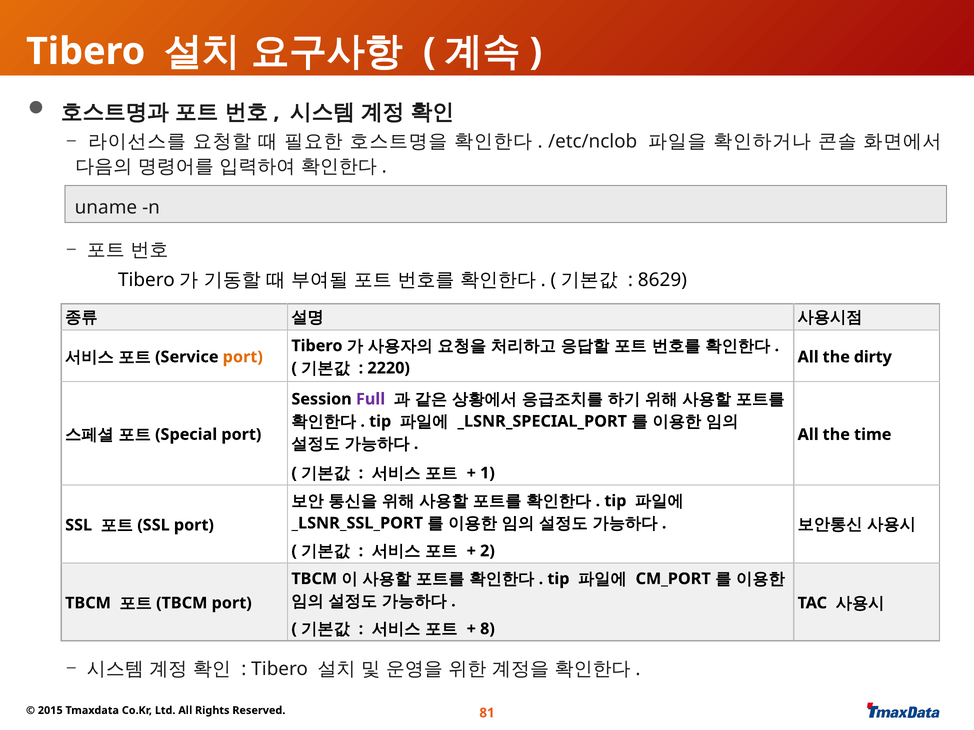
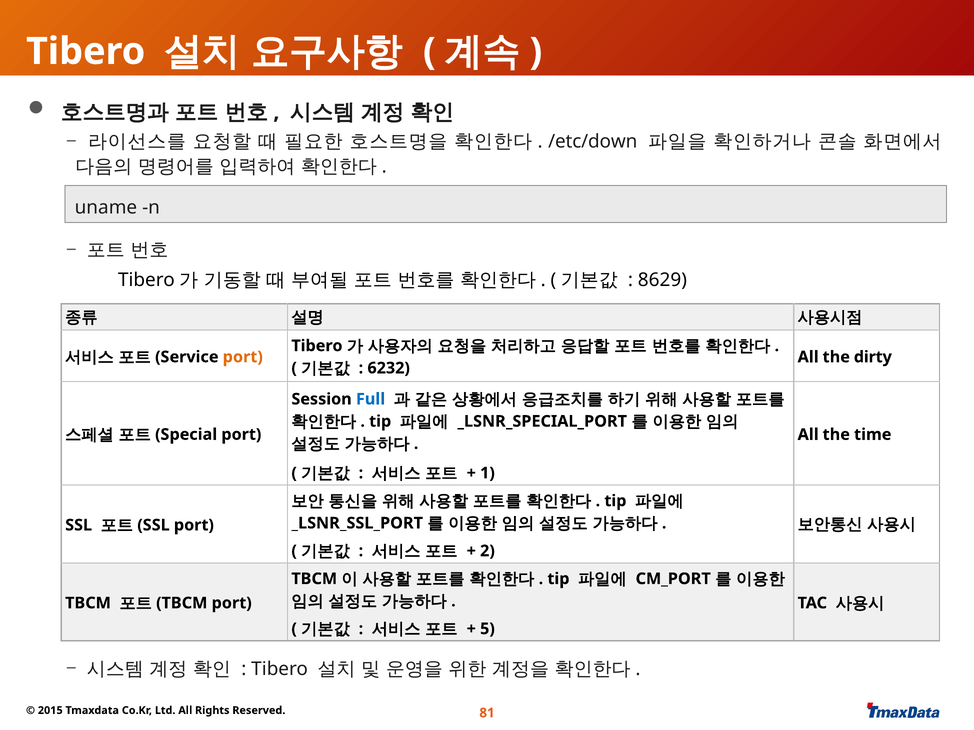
/etc/nclob: /etc/nclob -> /etc/down (593, 142)
2220: 2220 -> 6232 (389, 368)
Full colour: purple -> blue (370, 399)
8: 8 -> 5 (487, 629)
